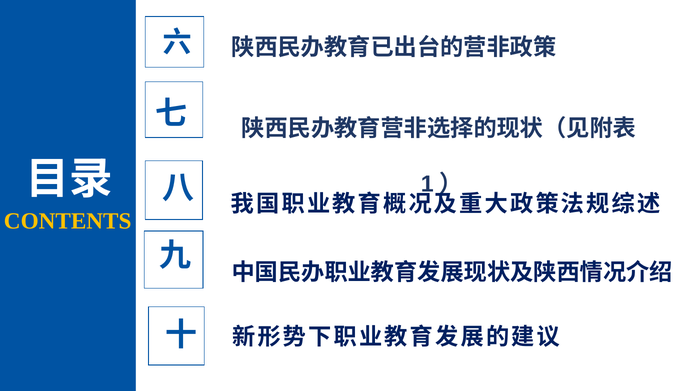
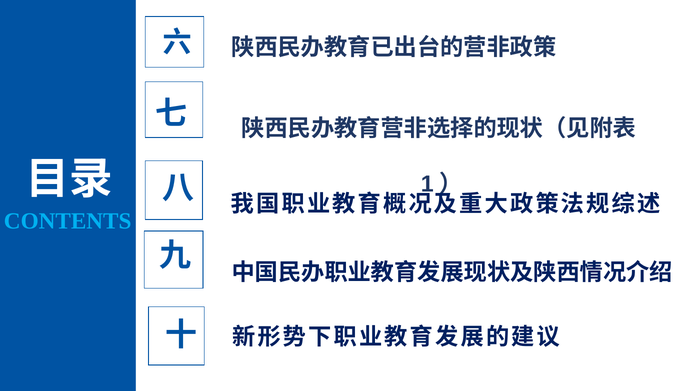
CONTENTS colour: yellow -> light blue (68, 221)
